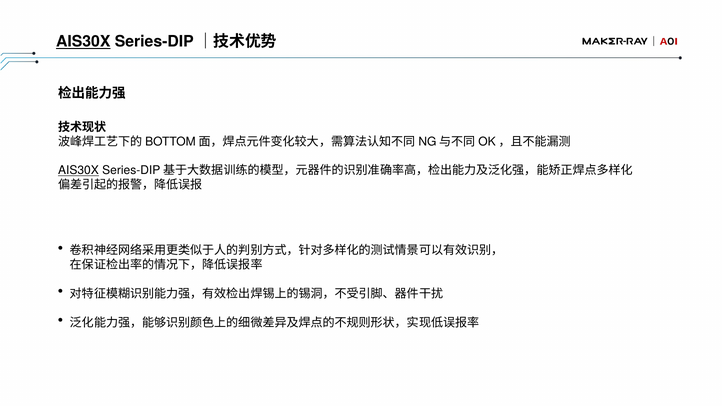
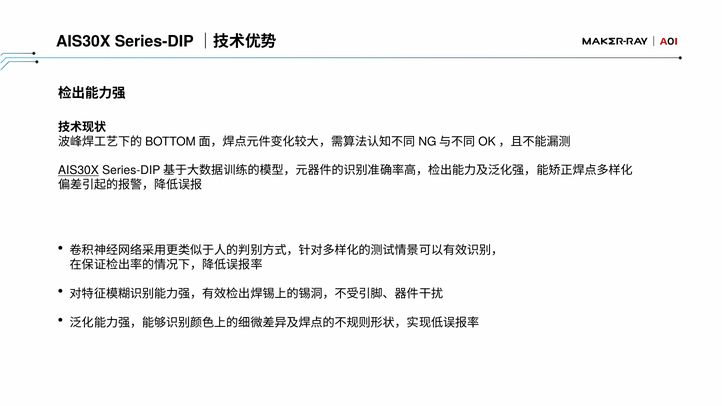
AIS30X underline: present -> none (83, 42)
